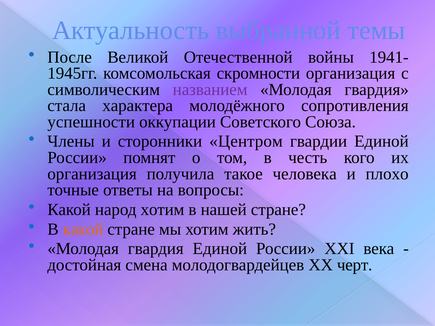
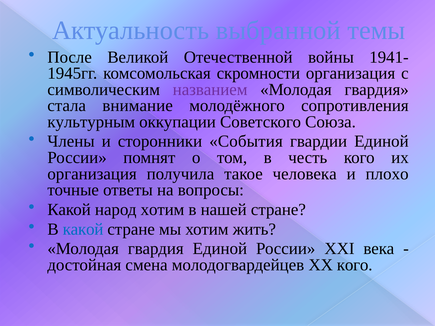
характера: характера -> внимание (138, 106)
успешности: успешности -> культурным (91, 122)
Центром: Центром -> События (246, 142)
какой colour: orange -> blue (83, 229)
XX черт: черт -> кого (355, 265)
